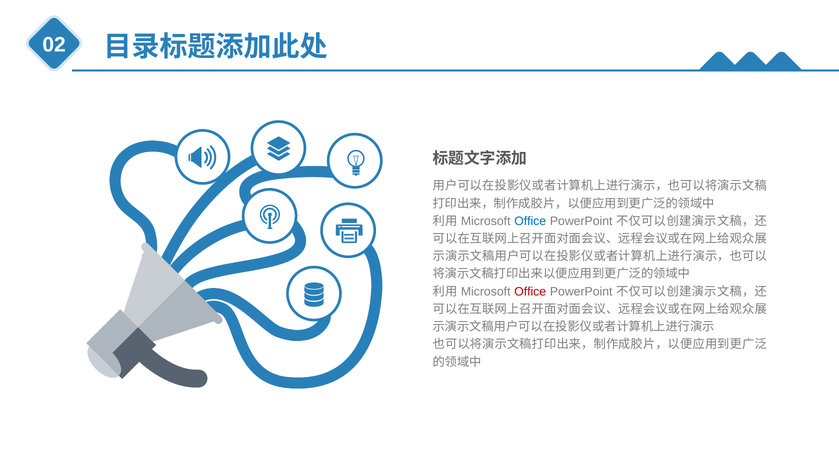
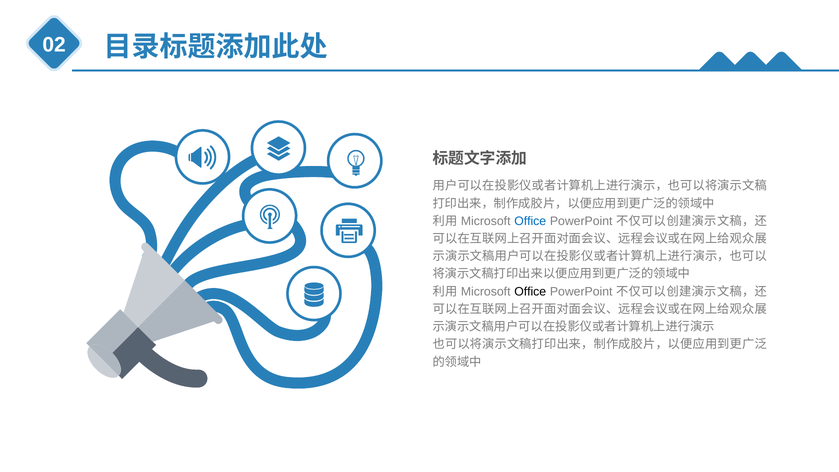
Office colour: red -> black (530, 292)
